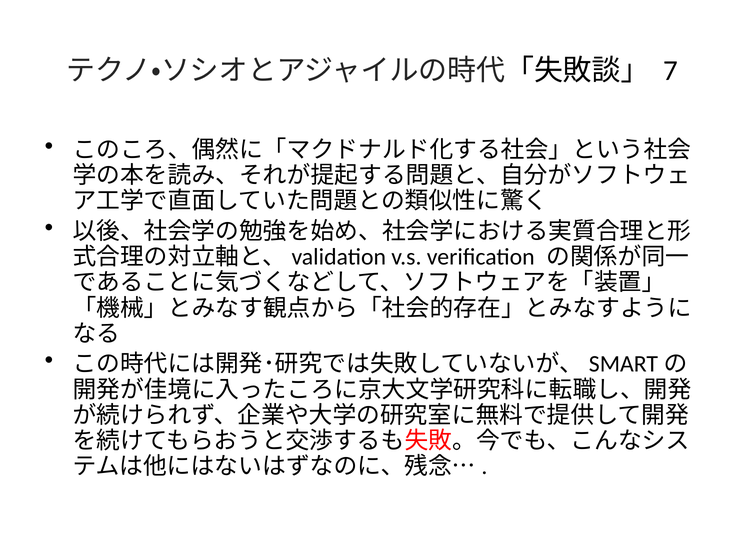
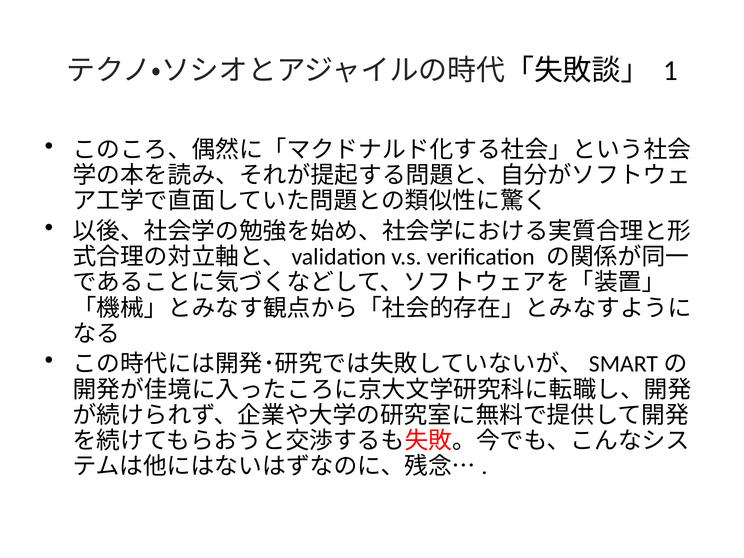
7: 7 -> 1 (670, 71)
